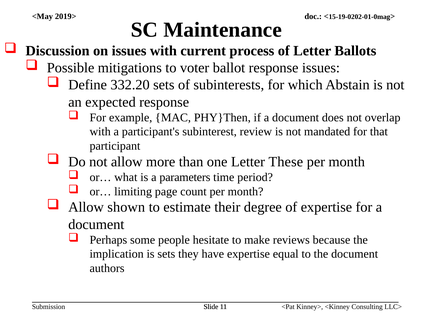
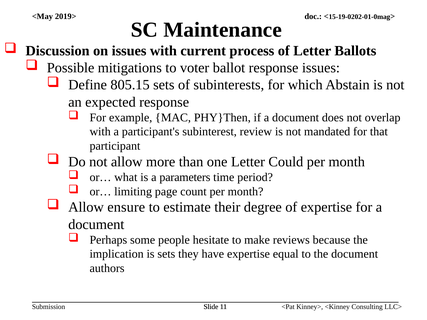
332.20: 332.20 -> 805.15 (130, 85)
These: These -> Could (286, 162)
shown: shown -> ensure (126, 207)
